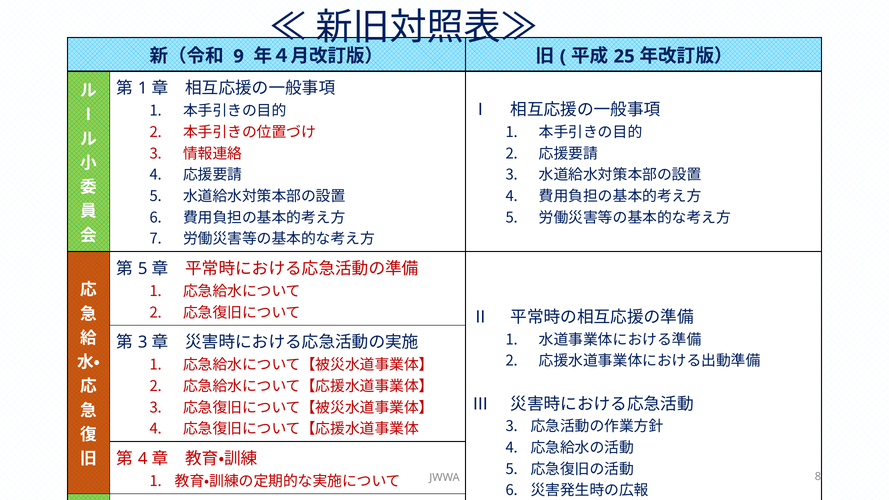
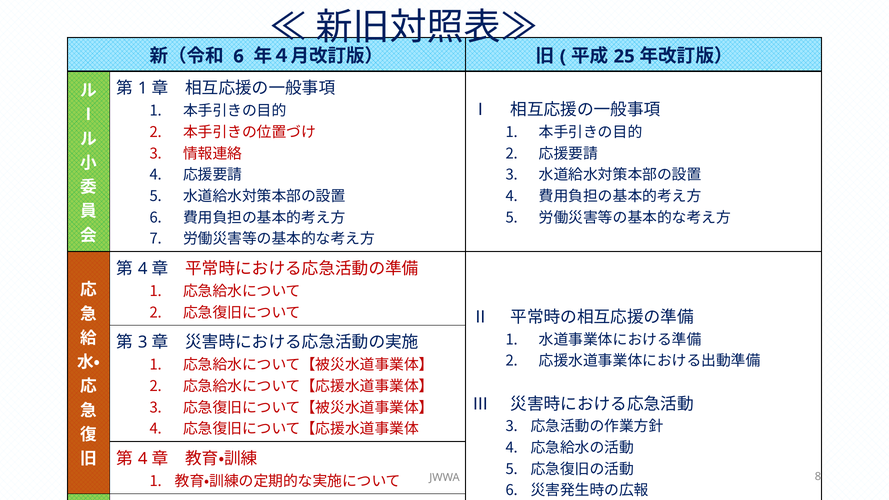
9: 9 -> 6 (239, 56)
5: 5 -> 4 (143, 269)
